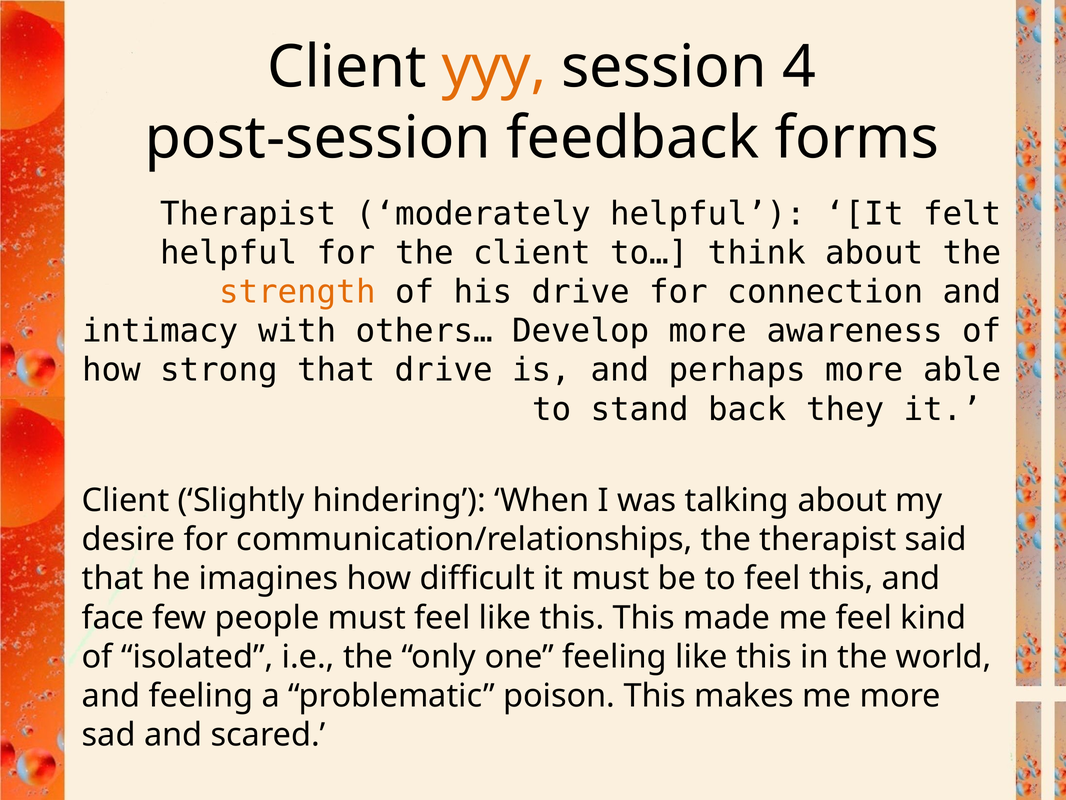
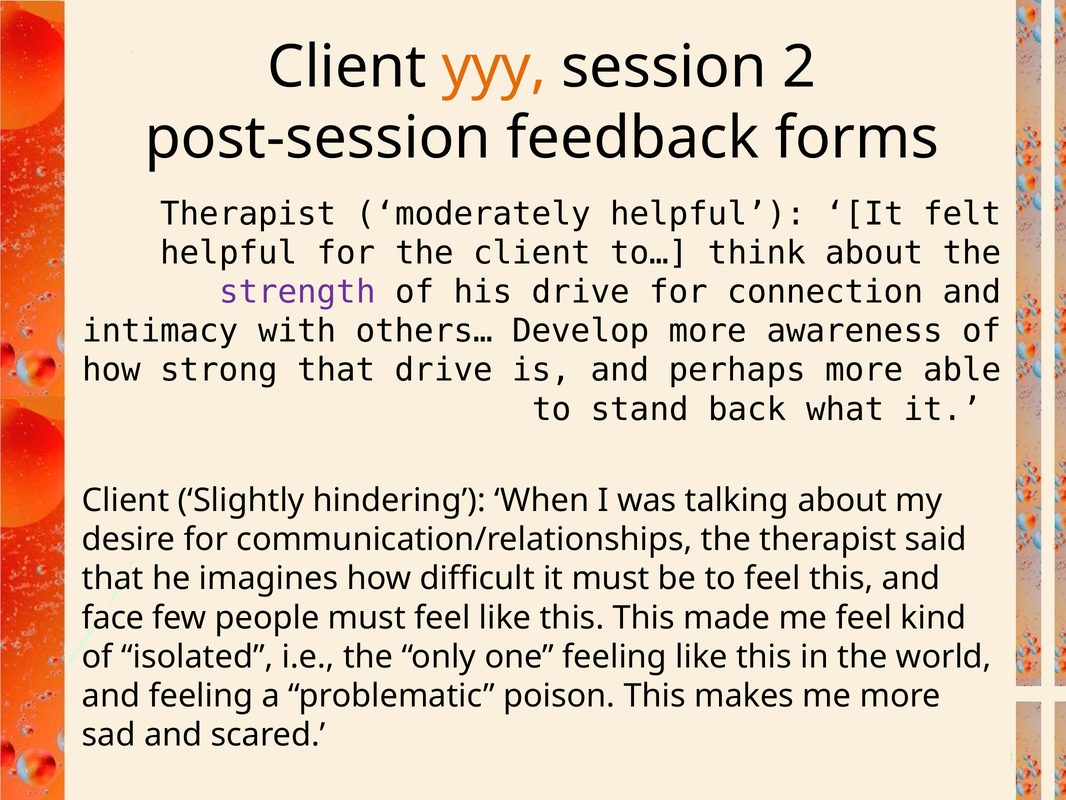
4: 4 -> 2 (799, 67)
strength colour: orange -> purple (297, 292)
they: they -> what (845, 409)
